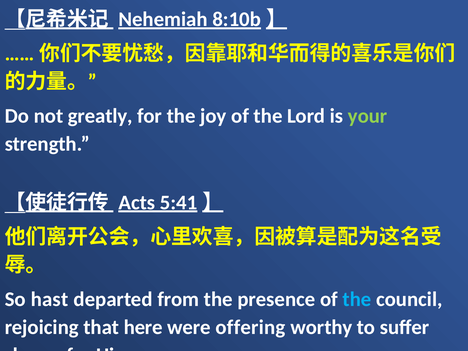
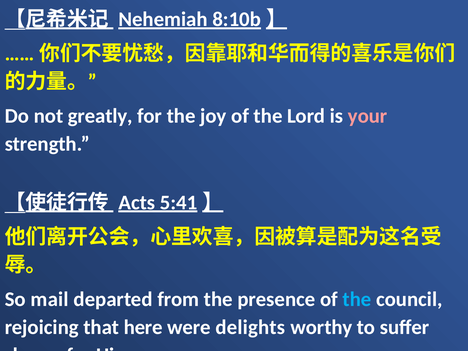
your colour: light green -> pink (368, 116)
hast: hast -> mail (50, 299)
offering: offering -> delights (250, 327)
